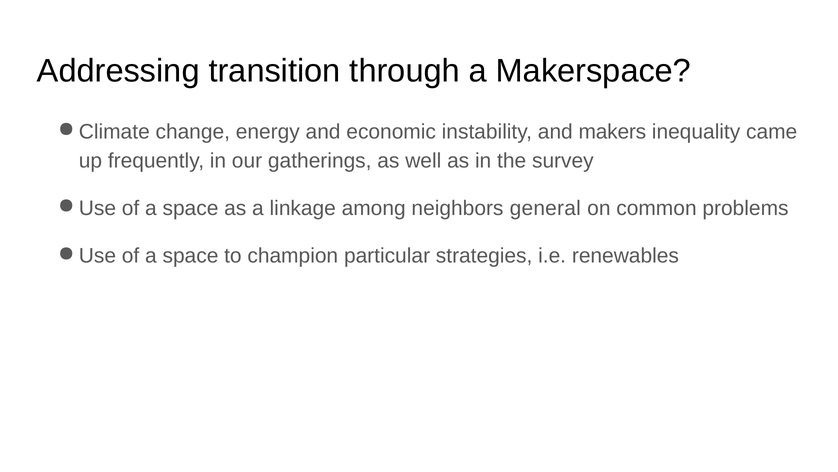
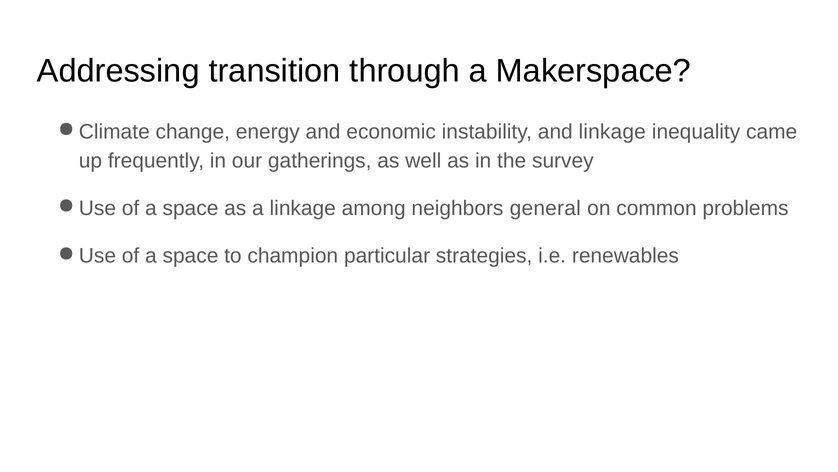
and makers: makers -> linkage (612, 132)
